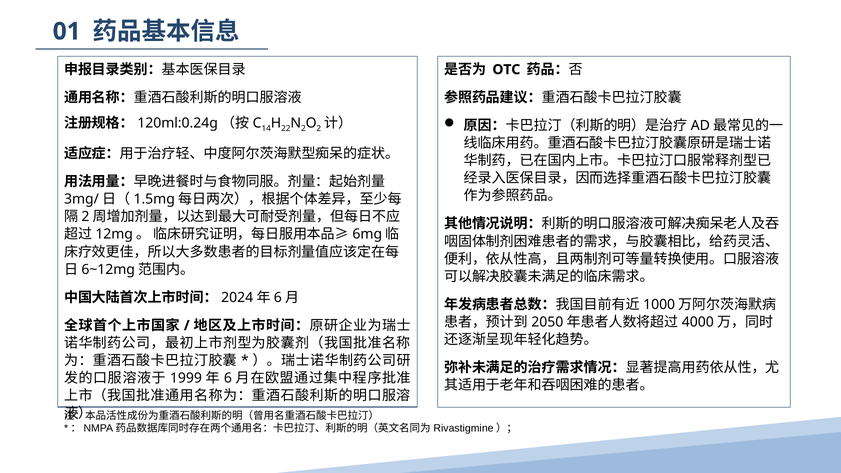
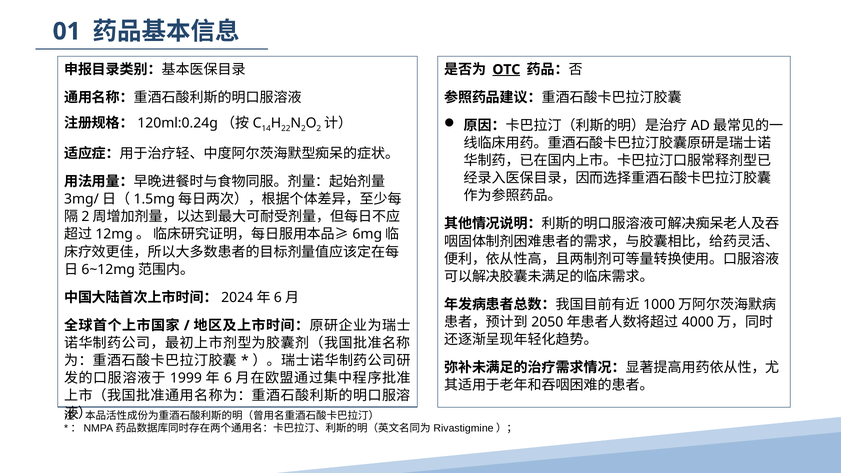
OTC underline: none -> present (506, 70)
